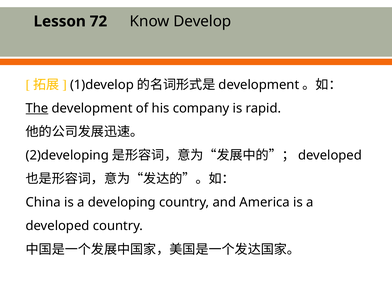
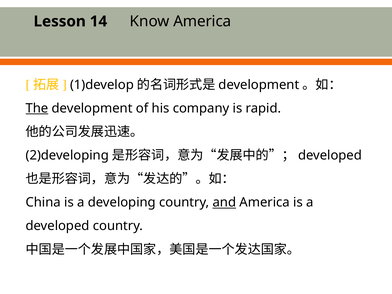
72: 72 -> 14 (98, 21)
Know Develop: Develop -> America (202, 21)
and underline: none -> present (224, 202)
